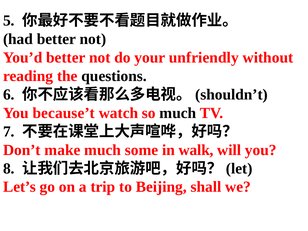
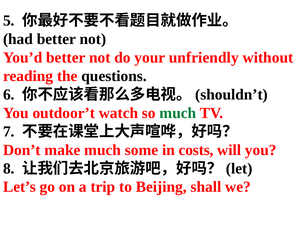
because’t: because’t -> outdoor’t (64, 113)
much colour: black -> green (178, 113)
walk: walk -> costs (196, 150)
